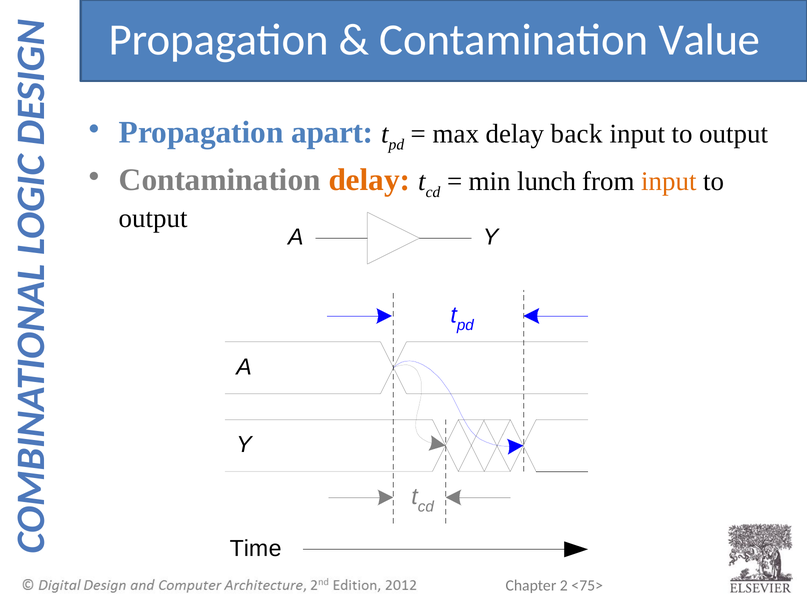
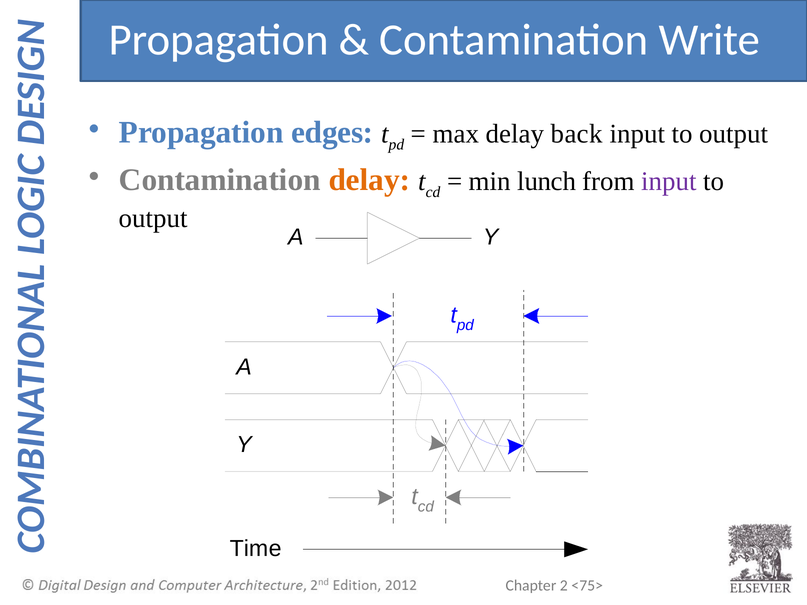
Value: Value -> Write (709, 40)
apart: apart -> edges (332, 133)
input colour: orange -> purple (669, 182)
